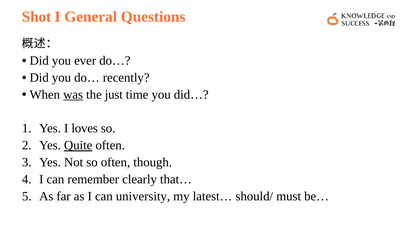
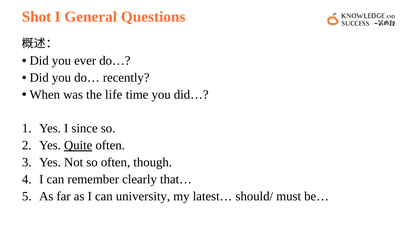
was underline: present -> none (73, 95)
just: just -> life (114, 95)
loves: loves -> since (85, 129)
